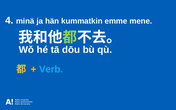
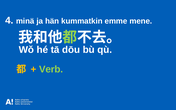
Verb colour: light blue -> light green (51, 69)
